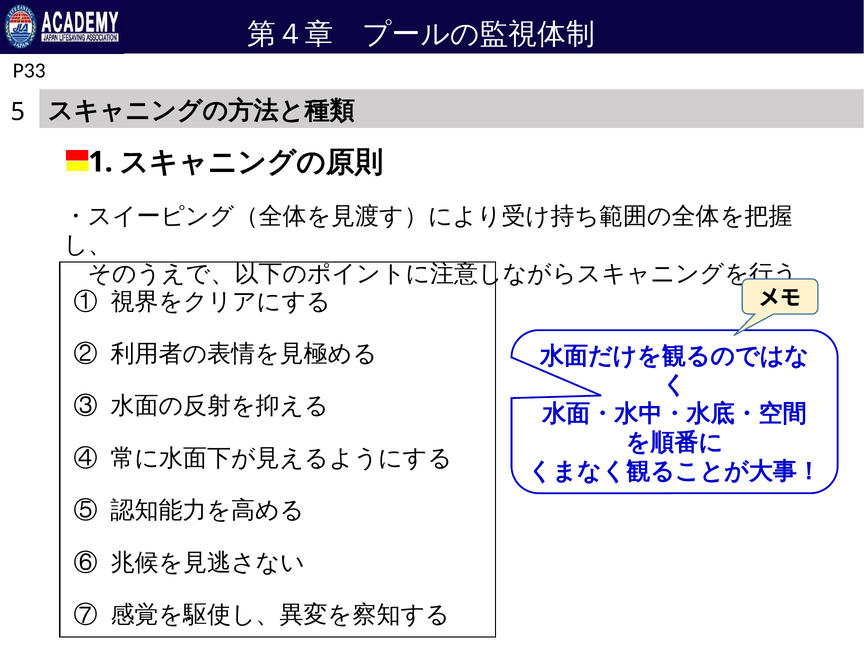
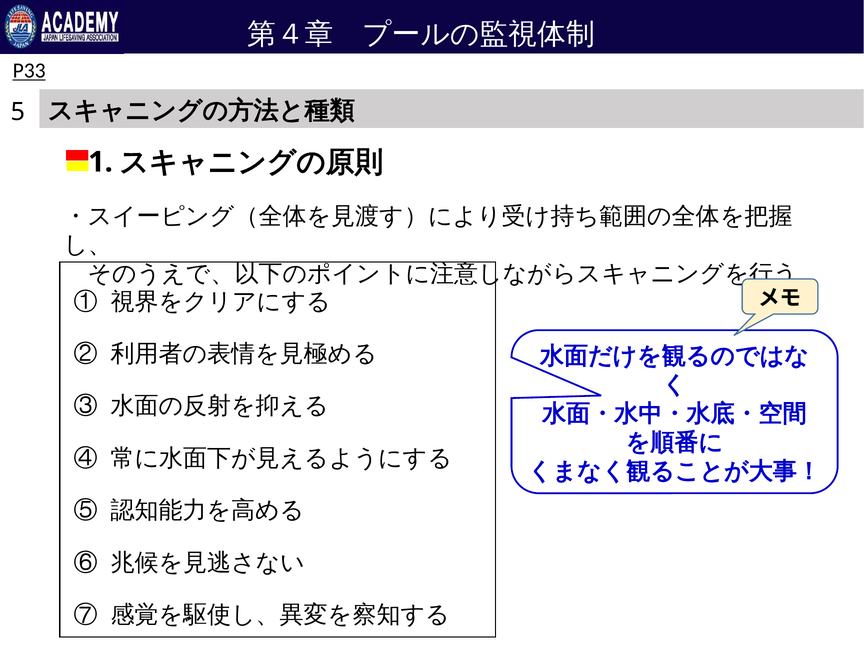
P33 underline: none -> present (29, 71)
